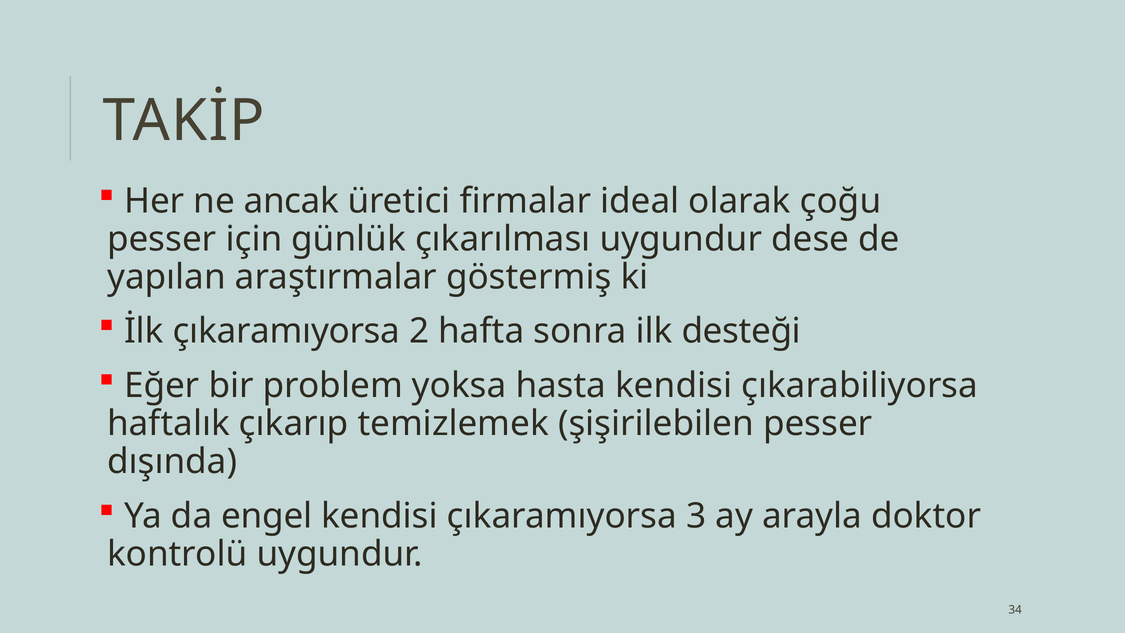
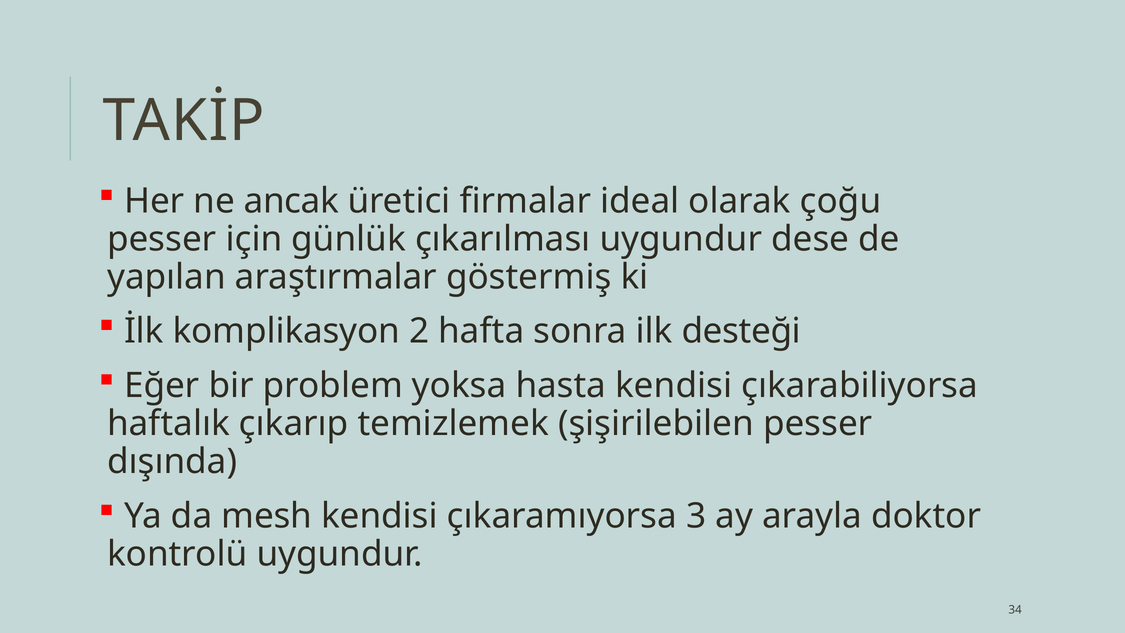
İlk çıkaramıyorsa: çıkaramıyorsa -> komplikasyon (286, 331)
engel: engel -> mesh (267, 516)
